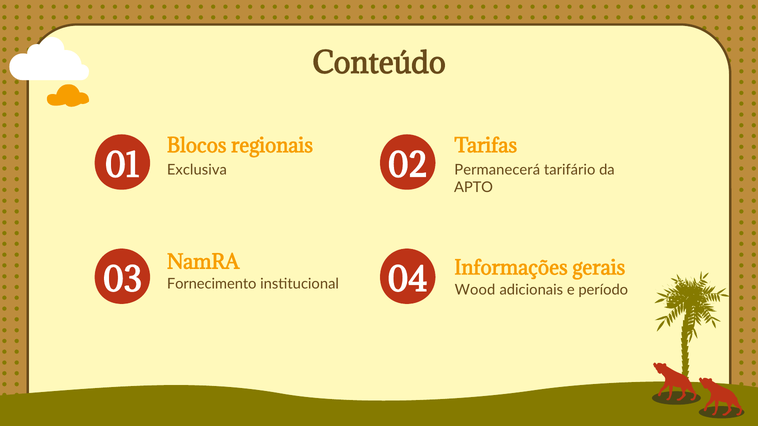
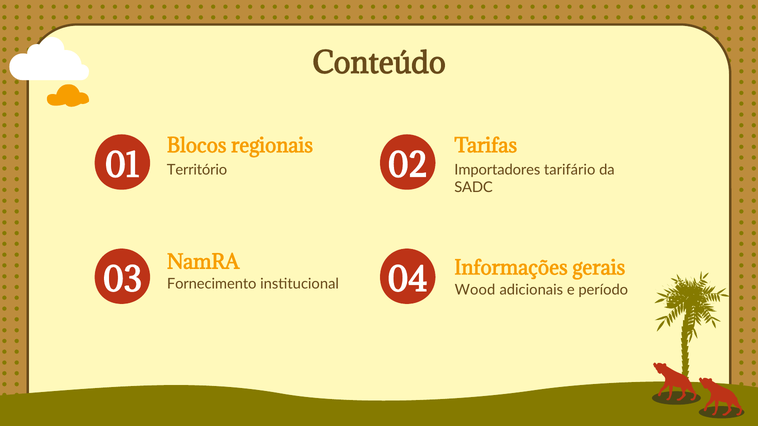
Exclusiva: Exclusiva -> Território (197, 170)
Permanecerá: Permanecerá -> Importadores (497, 170)
APTO: APTO -> SADC (474, 188)
